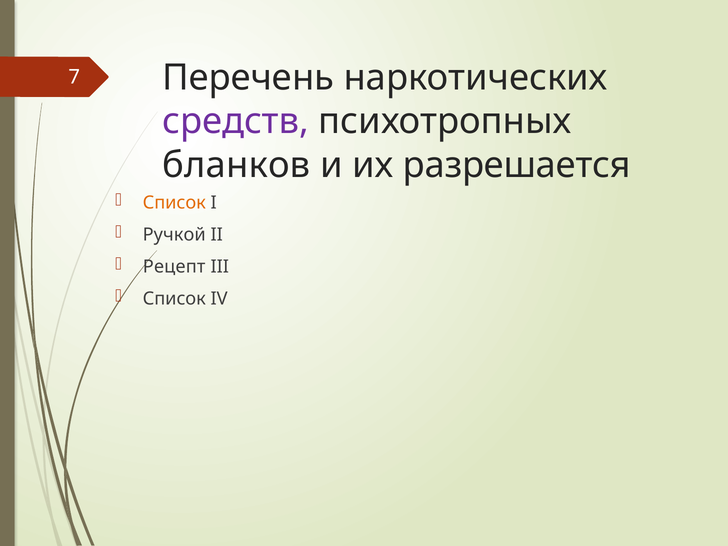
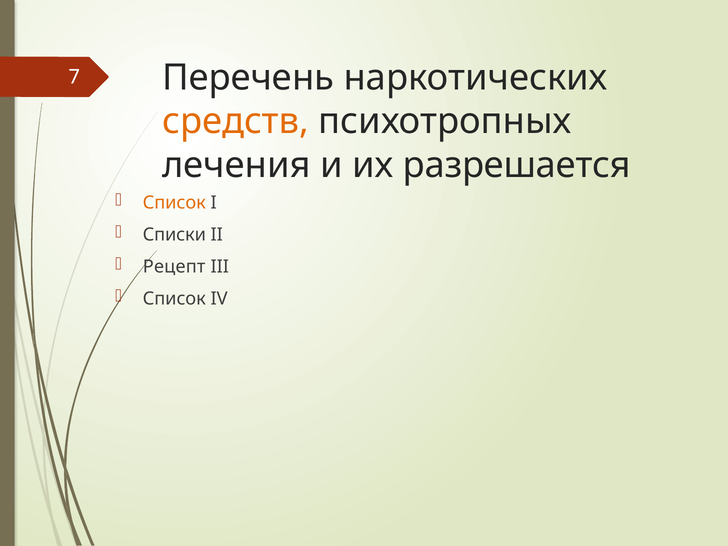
средств colour: purple -> orange (236, 121)
бланков: бланков -> лечения (236, 165)
Ручкой: Ручкой -> Списки (174, 235)
